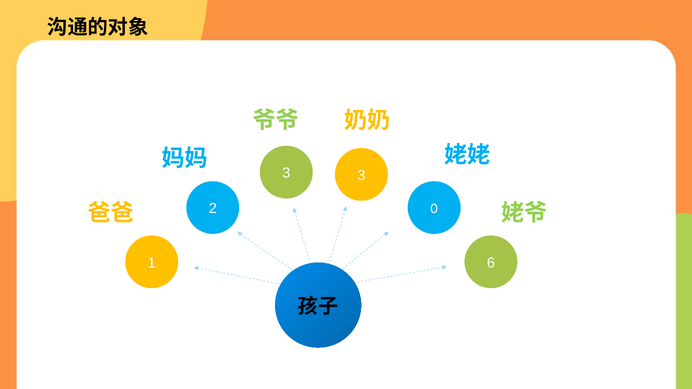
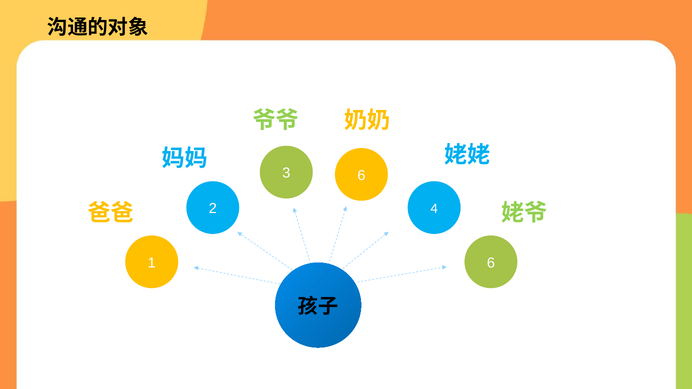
3 3: 3 -> 6 (361, 176)
0: 0 -> 4 (434, 209)
